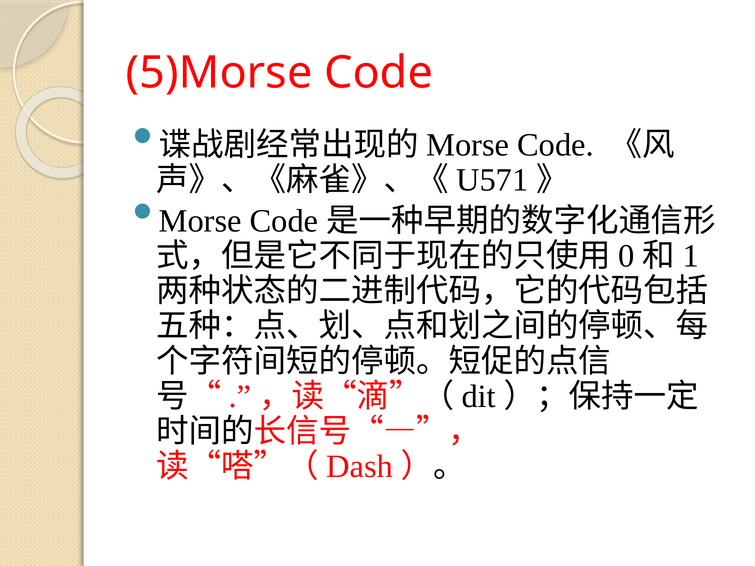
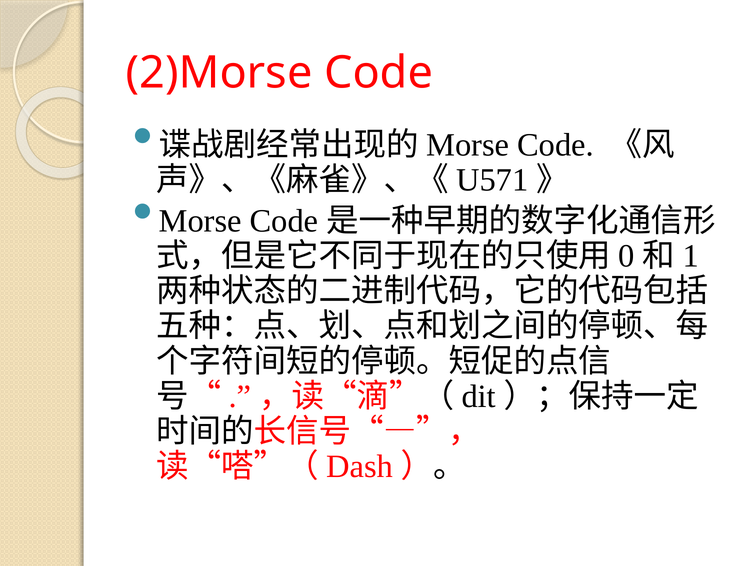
5)Morse: 5)Morse -> 2)Morse (219, 73)
